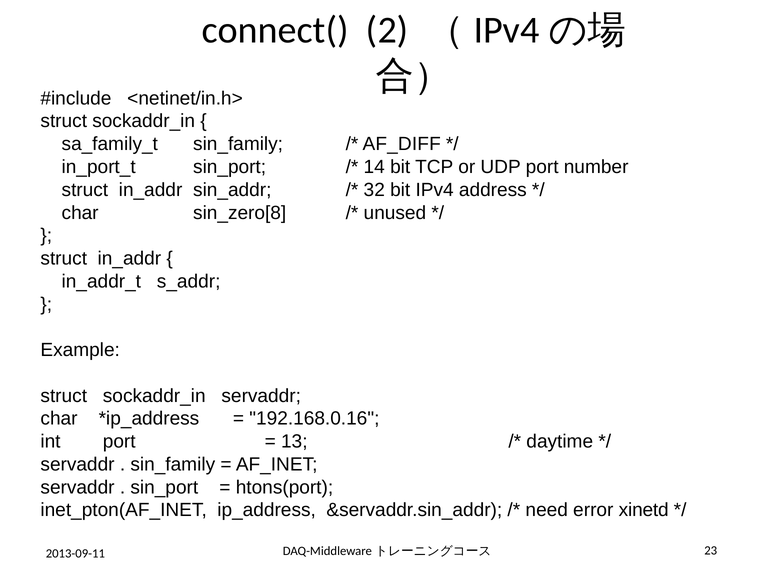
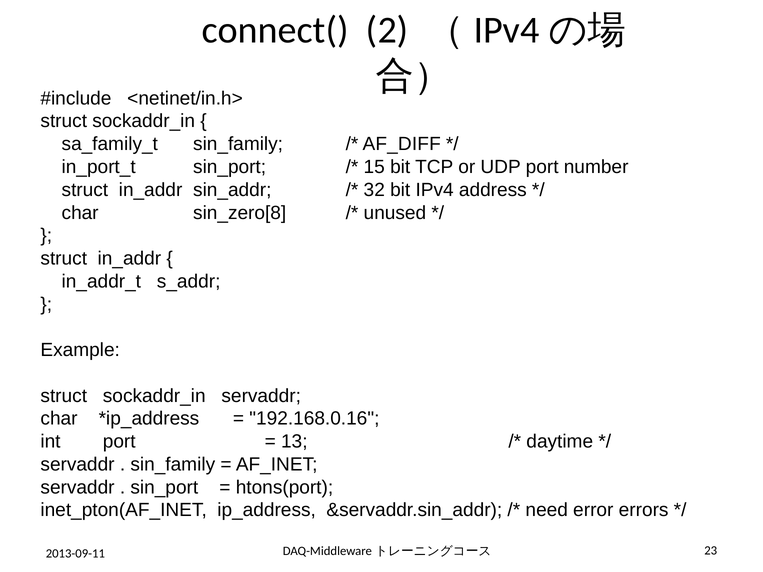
14: 14 -> 15 (374, 167)
xinetd: xinetd -> errors (644, 510)
